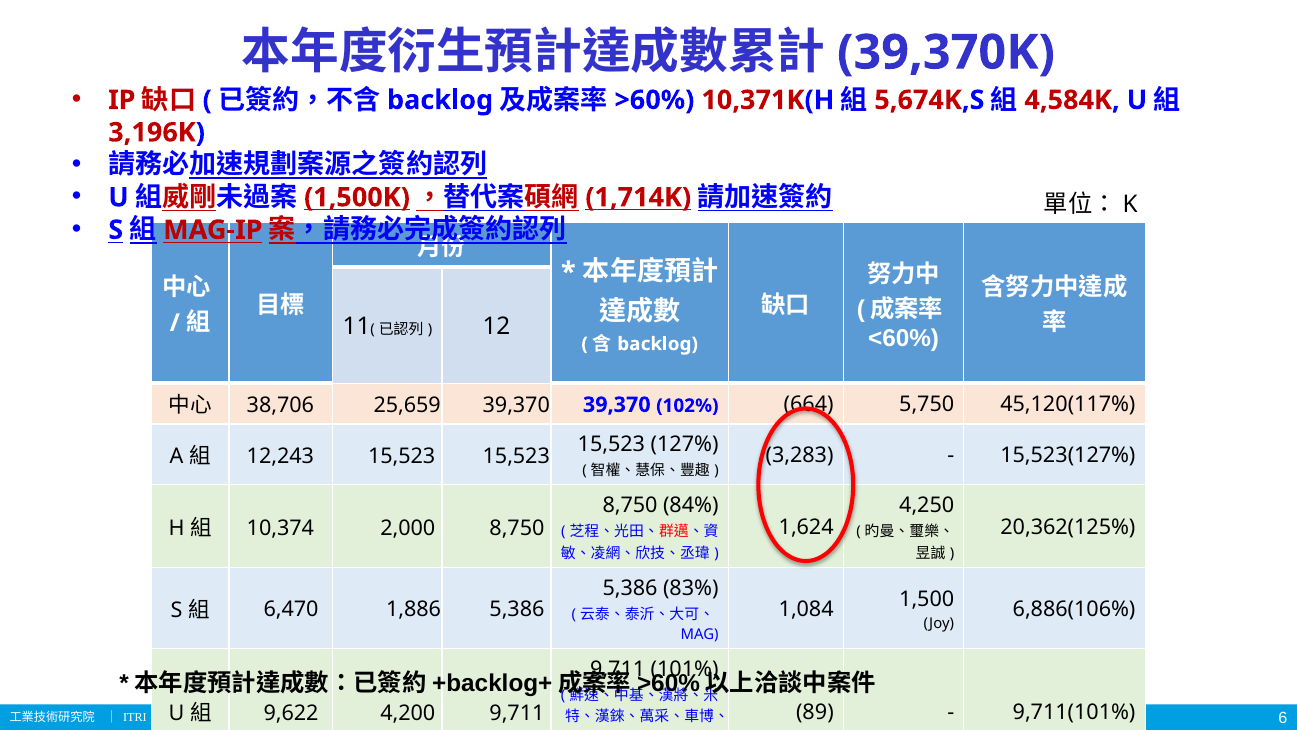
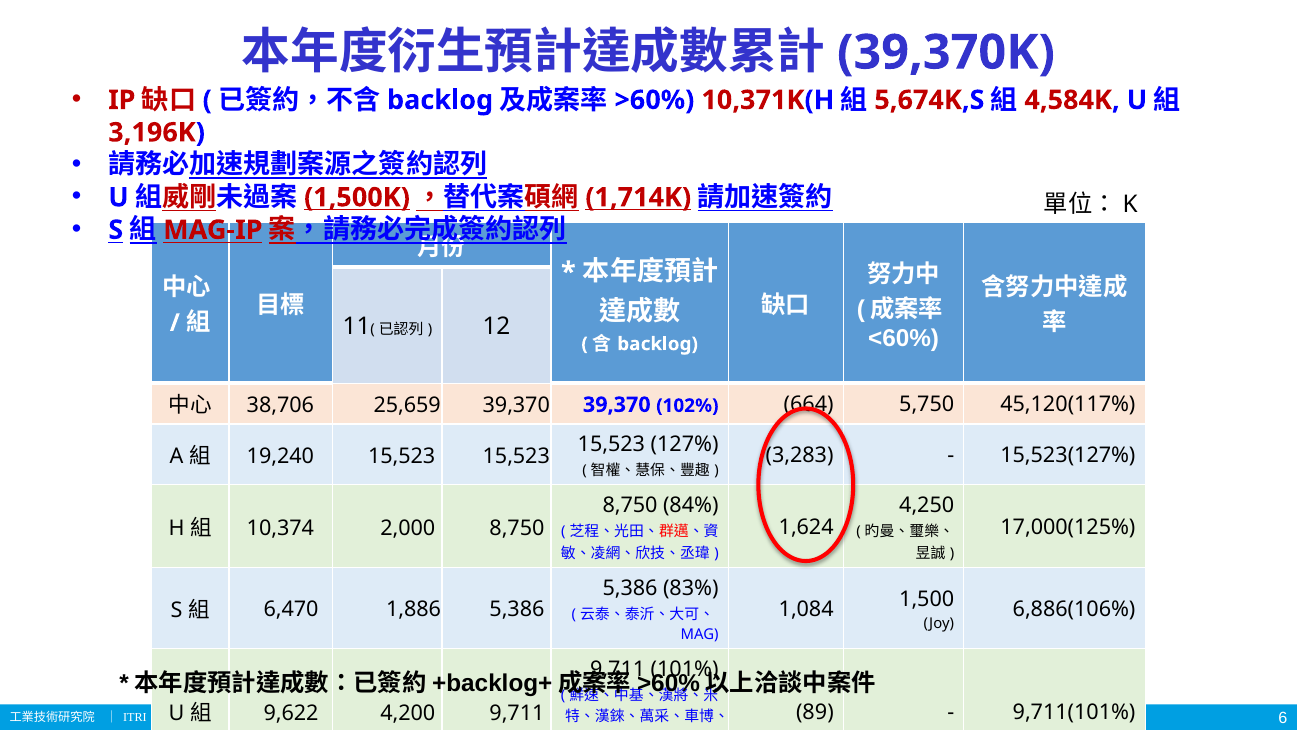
12,243: 12,243 -> 19,240 (280, 456)
20,362(125%: 20,362(125% -> 17,000(125% (1068, 527)
